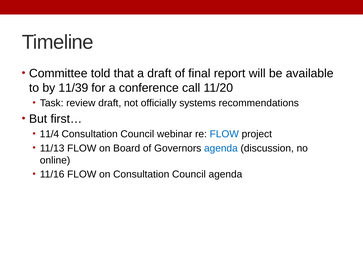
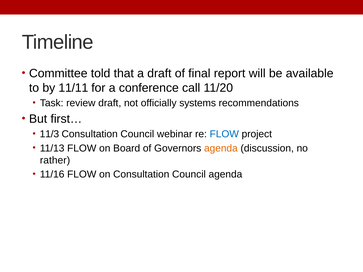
11/39: 11/39 -> 11/11 (73, 88)
11/4: 11/4 -> 11/3 (49, 134)
agenda colour: blue -> orange (221, 148)
online: online -> rather (55, 160)
